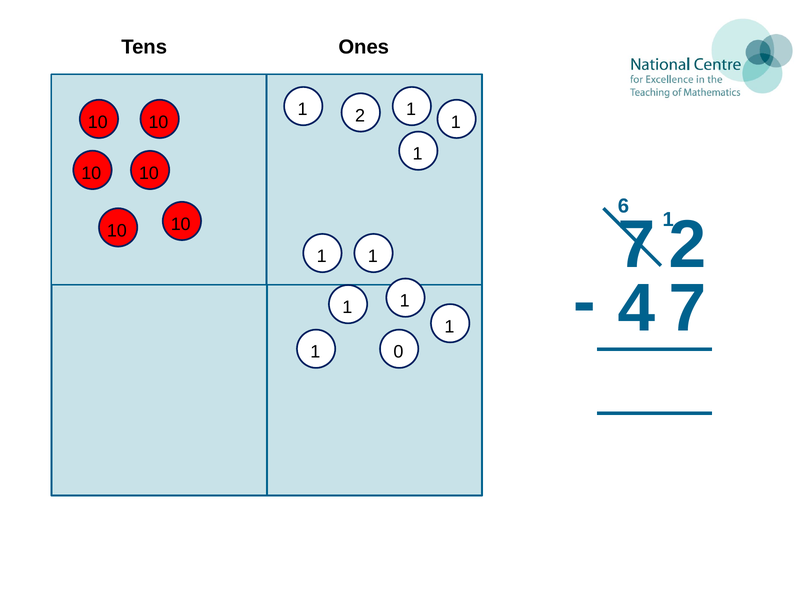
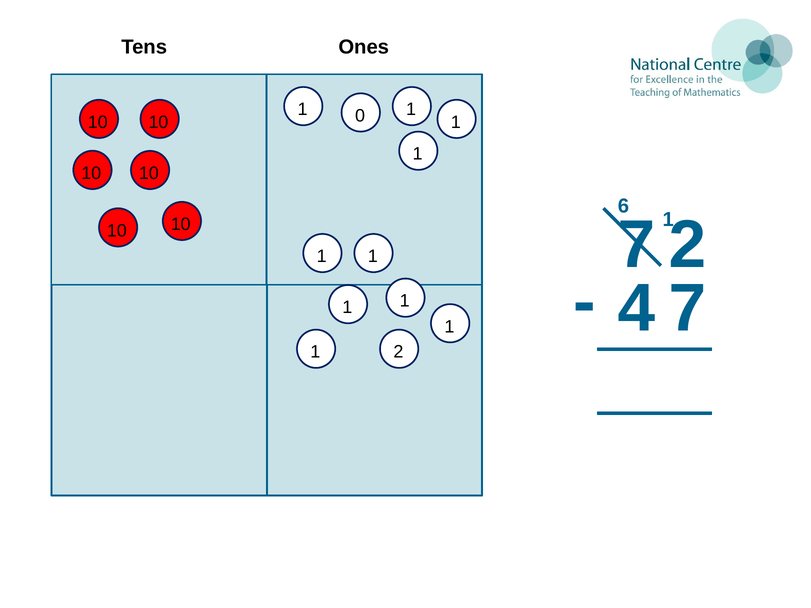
2: 2 -> 0 (360, 116)
0: 0 -> 2 (398, 352)
